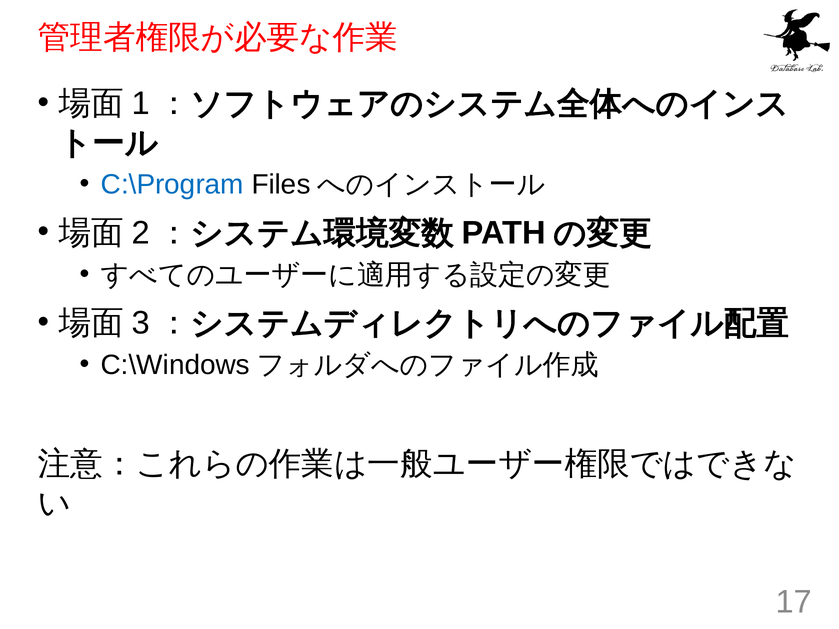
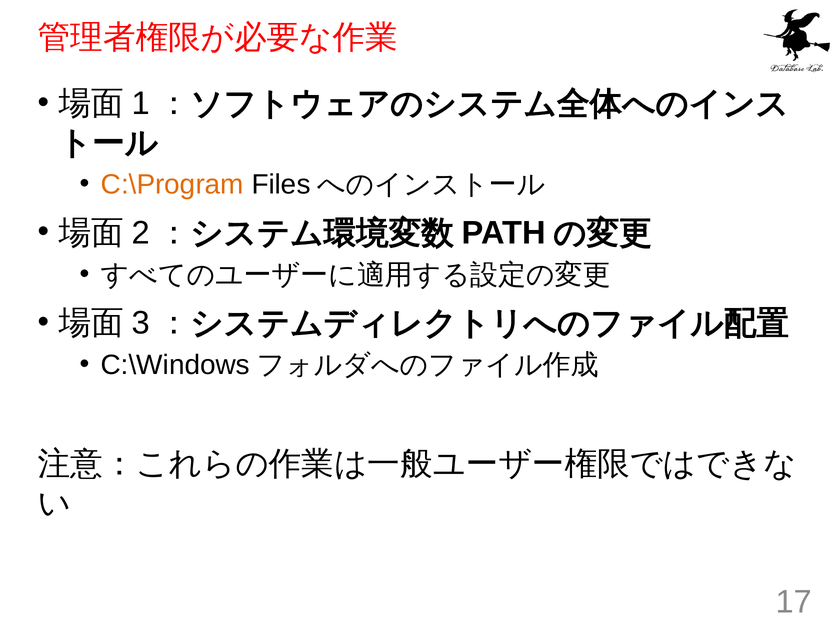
C:\Program colour: blue -> orange (172, 185)
